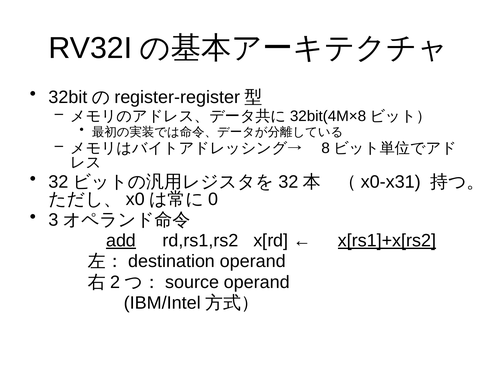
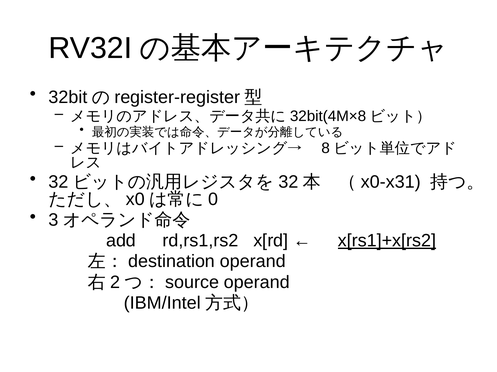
add underline: present -> none (121, 241)
